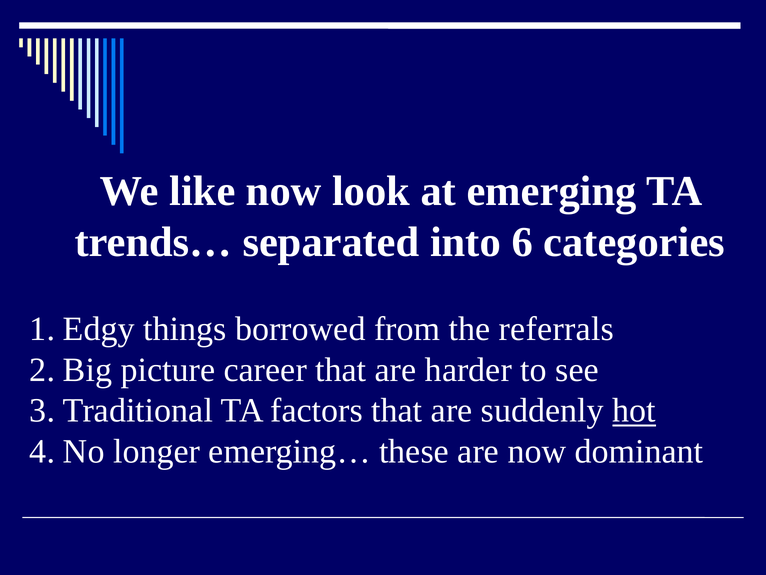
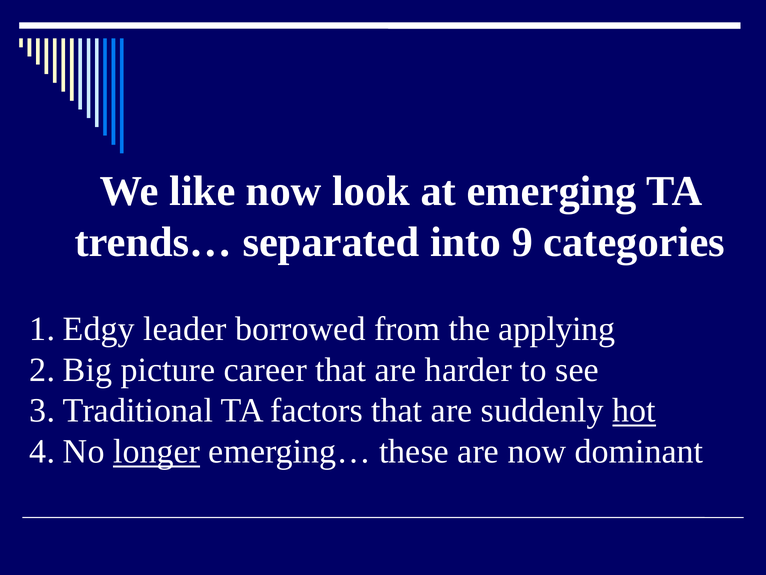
6: 6 -> 9 (522, 242)
things: things -> leader (185, 329)
referrals: referrals -> applying (557, 329)
longer underline: none -> present (157, 451)
